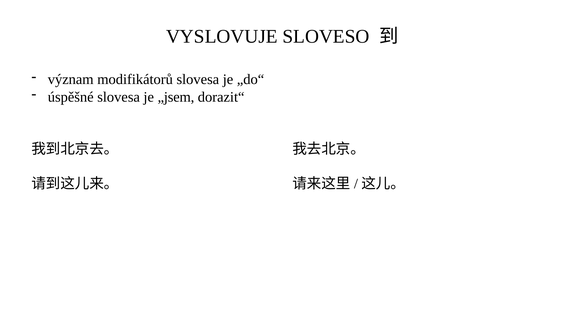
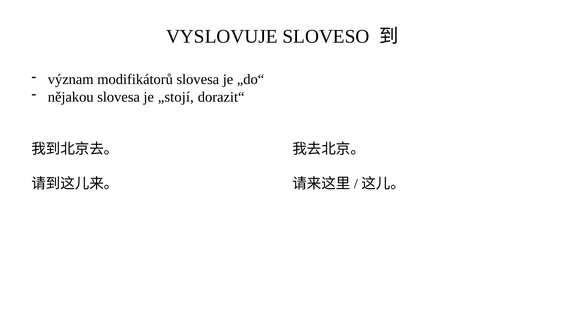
úspěšné: úspěšné -> nějakou (71, 97)
„jsem: „jsem -> „stojí (176, 97)
